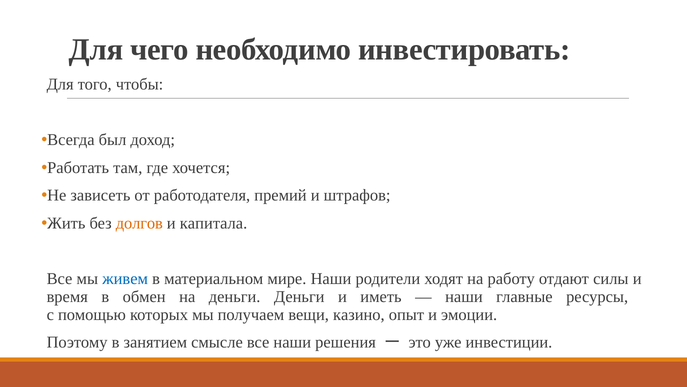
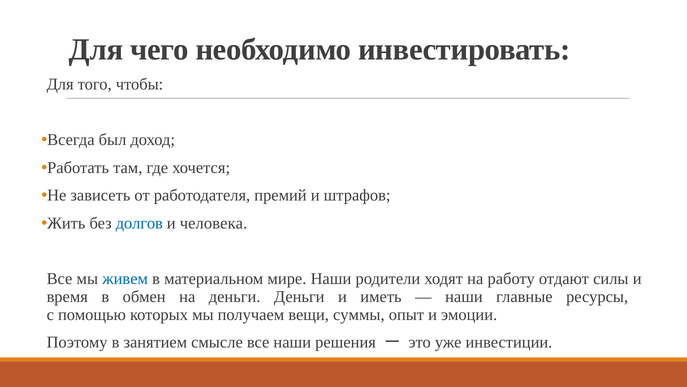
долгов colour: orange -> blue (139, 223)
капитала: капитала -> человека (214, 223)
казино: казино -> суммы (359, 314)
